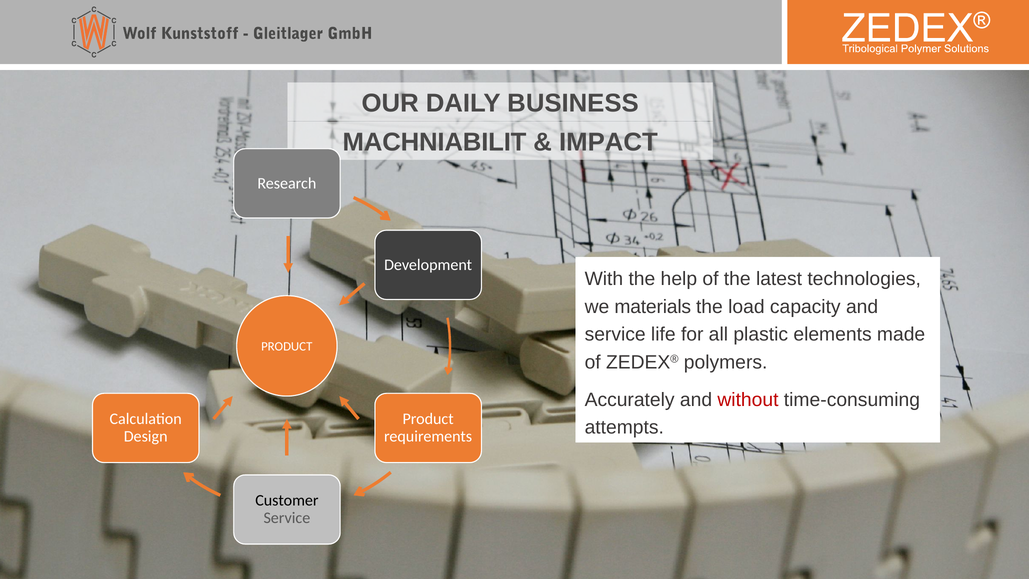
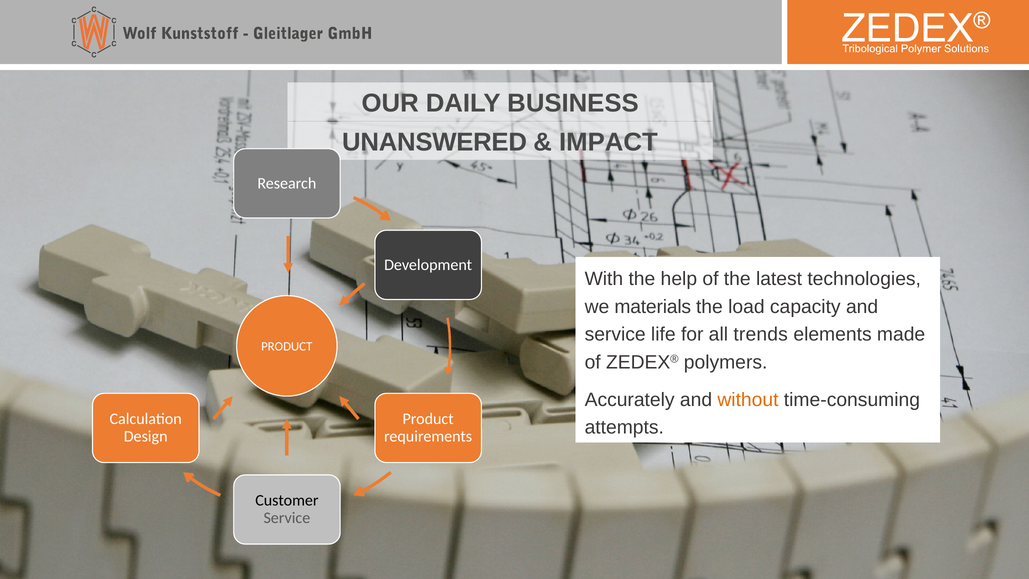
MACHNIABILIT: MACHNIABILIT -> UNANSWERED (435, 142)
plastic: plastic -> trends (761, 335)
without colour: red -> orange (748, 400)
